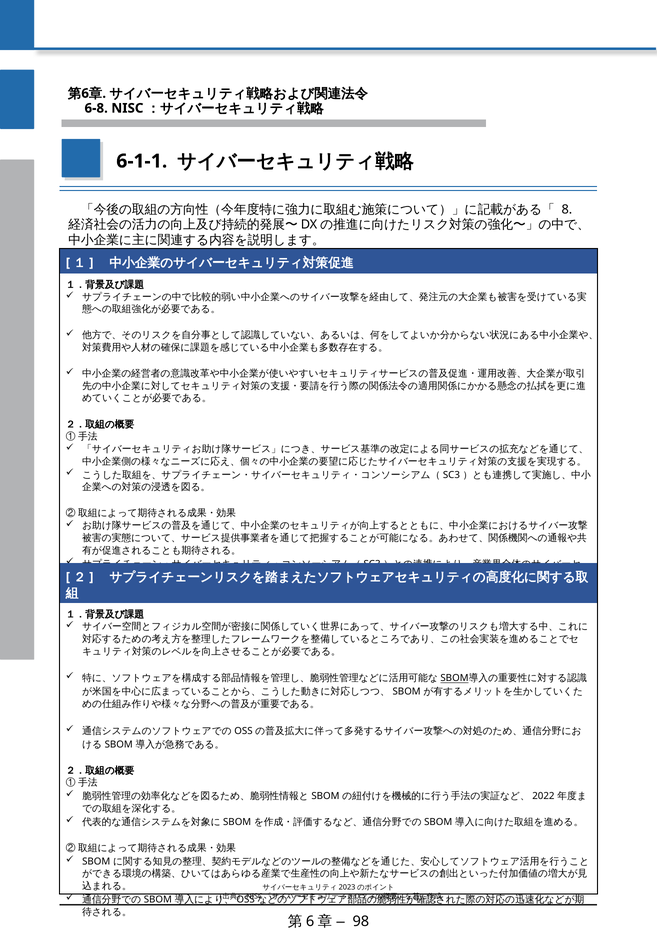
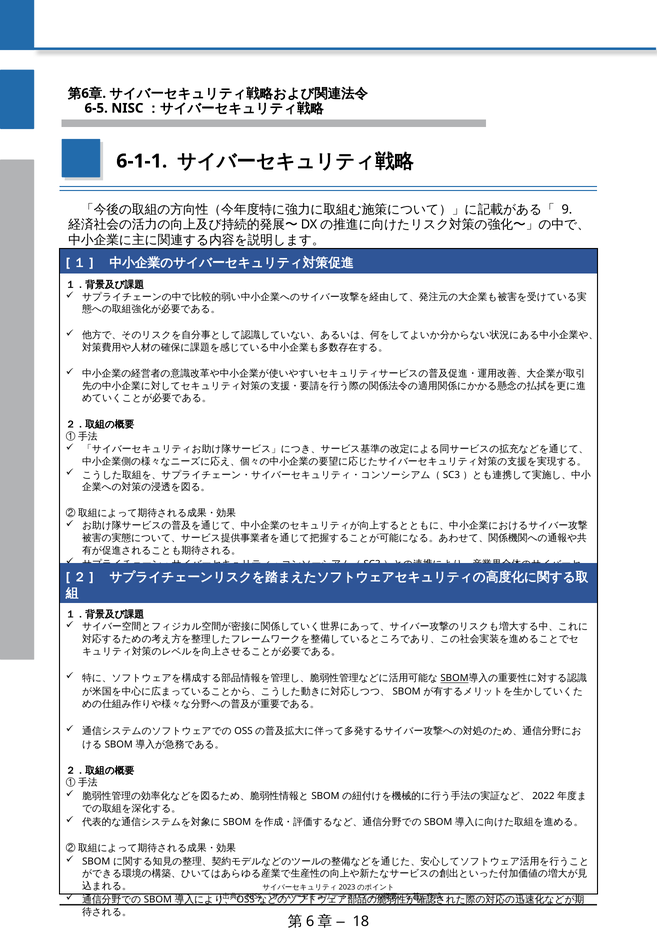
6-8: 6-8 -> 6-5 (96, 108)
8: 8 -> 9 (567, 209)
98: 98 -> 18 (361, 921)
